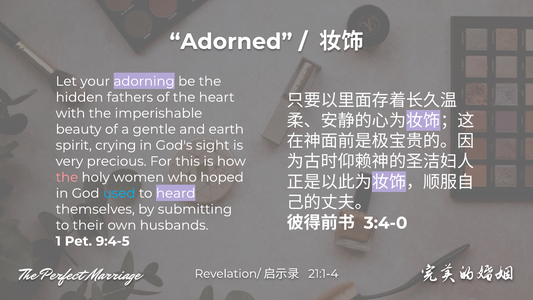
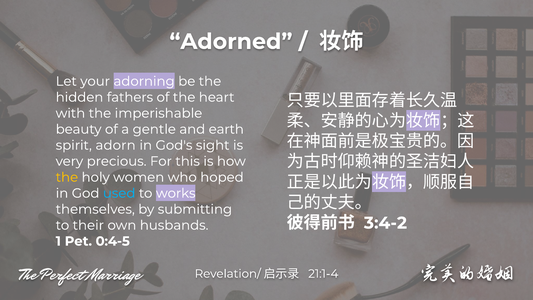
crying: crying -> adorn (116, 145)
the colour: pink -> yellow (67, 177)
heard: heard -> works (176, 193)
3:4-0: 3:4-0 -> 3:4-2 (385, 223)
9:4-5: 9:4-5 -> 0:4-5 (113, 241)
